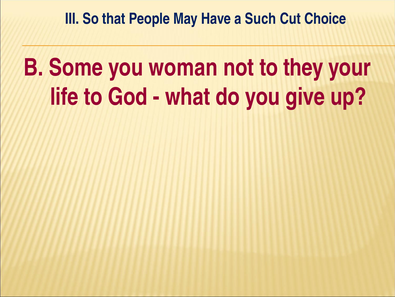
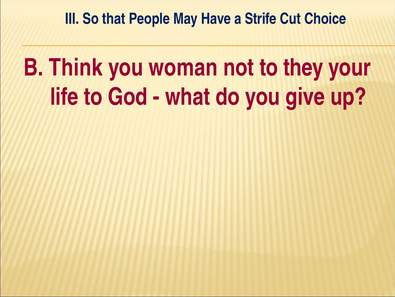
Such: Such -> Strife (261, 19)
Some: Some -> Think (76, 68)
